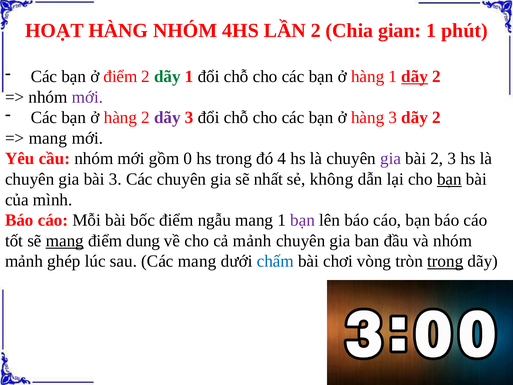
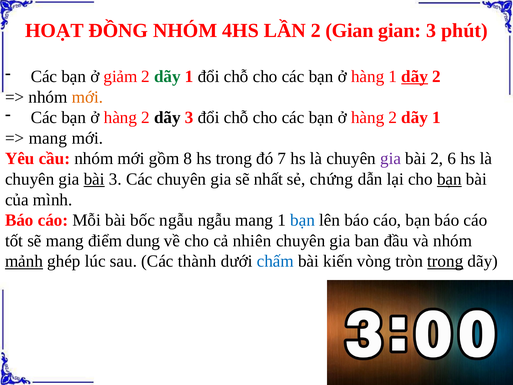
HOẠT HÀNG: HÀNG -> ĐỒNG (118, 30)
2 Chia: Chia -> Gian (350, 30)
gian 1: 1 -> 3 (431, 30)
ở điểm: điểm -> giảm (120, 76)
mới colour: purple -> orange (87, 97)
dãy colour: purple -> black (167, 118)
3: 3 -> 2 (393, 118)
2: 2 -> 1 (436, 118)
0: 0 -> 8 (188, 159)
4: 4 -> 7 (282, 159)
2 3: 3 -> 6 (452, 159)
bài underline: none -> present (94, 179)
không: không -> chứng (331, 179)
bốc điểm: điểm -> ngẫu (176, 220)
bạn colour: purple -> blue (303, 220)
mang underline: present -> none (65, 241)
cả mảnh: mảnh -> nhiên (252, 241)
mảnh underline: none -> present (24, 261)
Các mang: mang -> thành (197, 261)
chơi: chơi -> kiến (338, 261)
